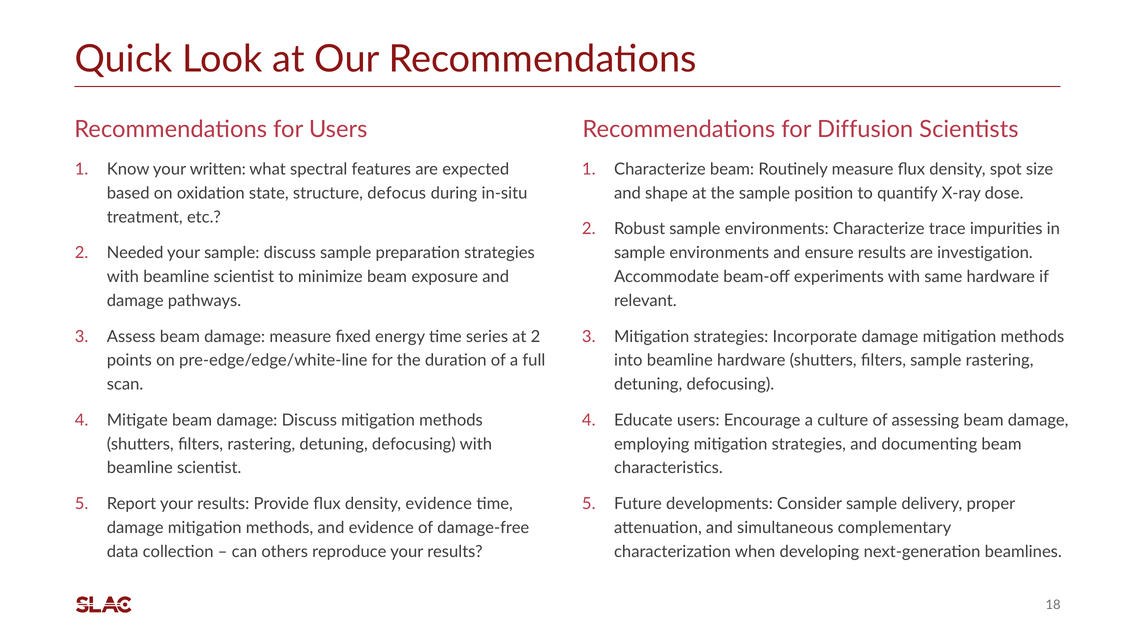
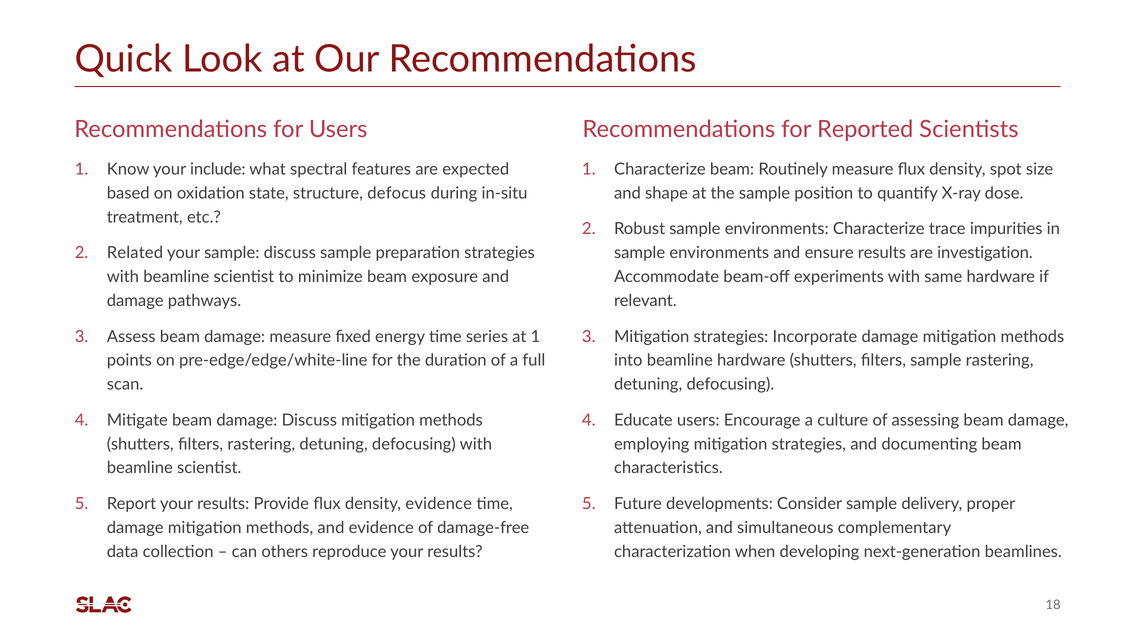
Diffusion: Diffusion -> Reported (865, 129)
written: written -> include (218, 169)
Needed: Needed -> Related (135, 253)
at 2: 2 -> 1 (536, 336)
